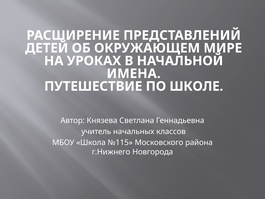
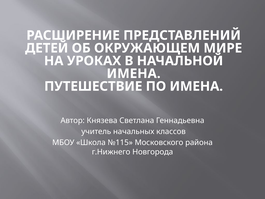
ПО ШКОЛЕ: ШКОЛЕ -> ИМЕНА (196, 86)
